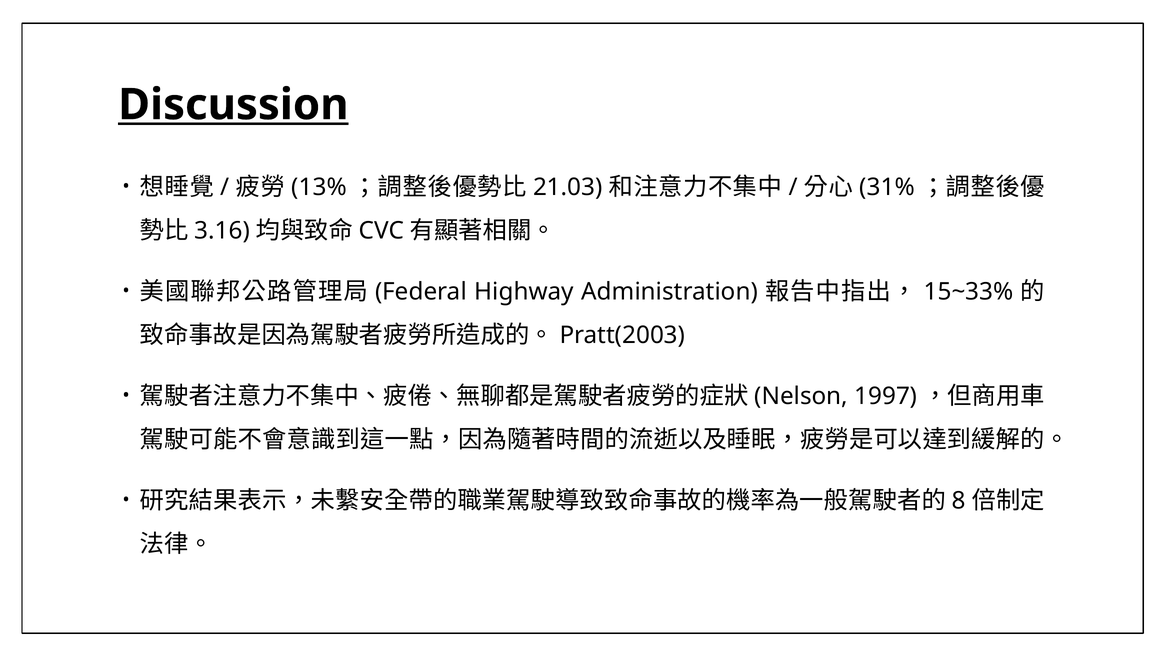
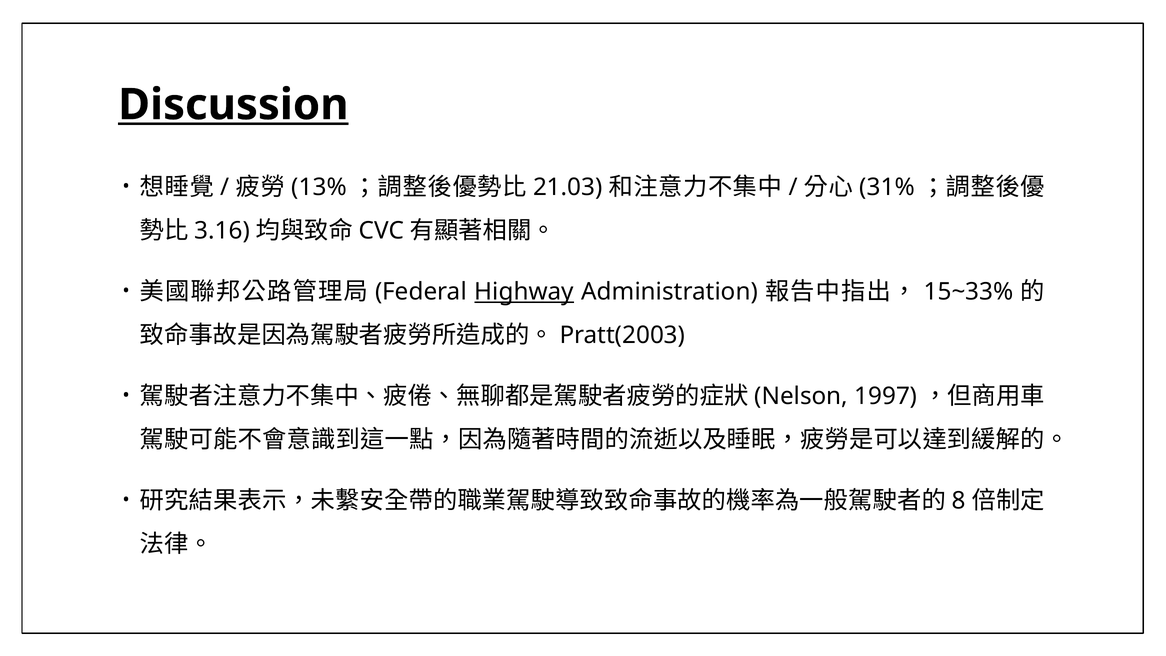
Highway underline: none -> present (524, 292)
